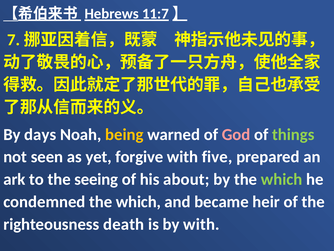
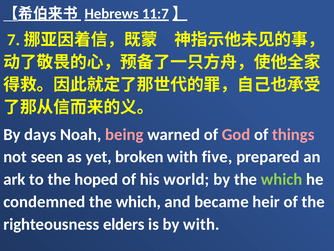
being colour: yellow -> pink (124, 134)
things colour: light green -> pink (293, 134)
forgive: forgive -> broken (139, 157)
seeing: seeing -> hoped (96, 179)
about: about -> world (186, 179)
death: death -> elders (124, 224)
